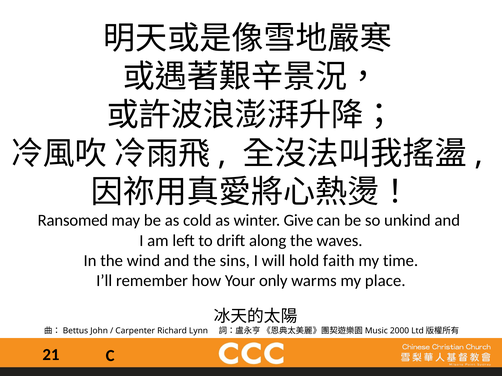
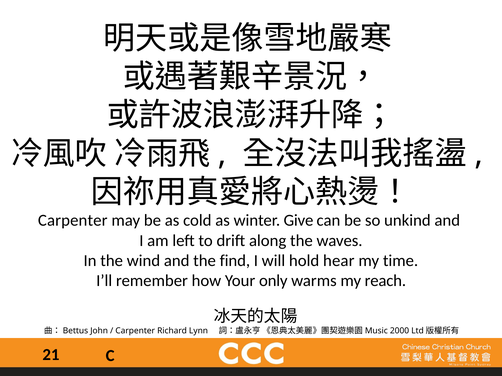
Ransomed: Ransomed -> Carpenter (73, 221)
sins: sins -> find (235, 261)
faith: faith -> hear (339, 261)
place: place -> reach (385, 281)
